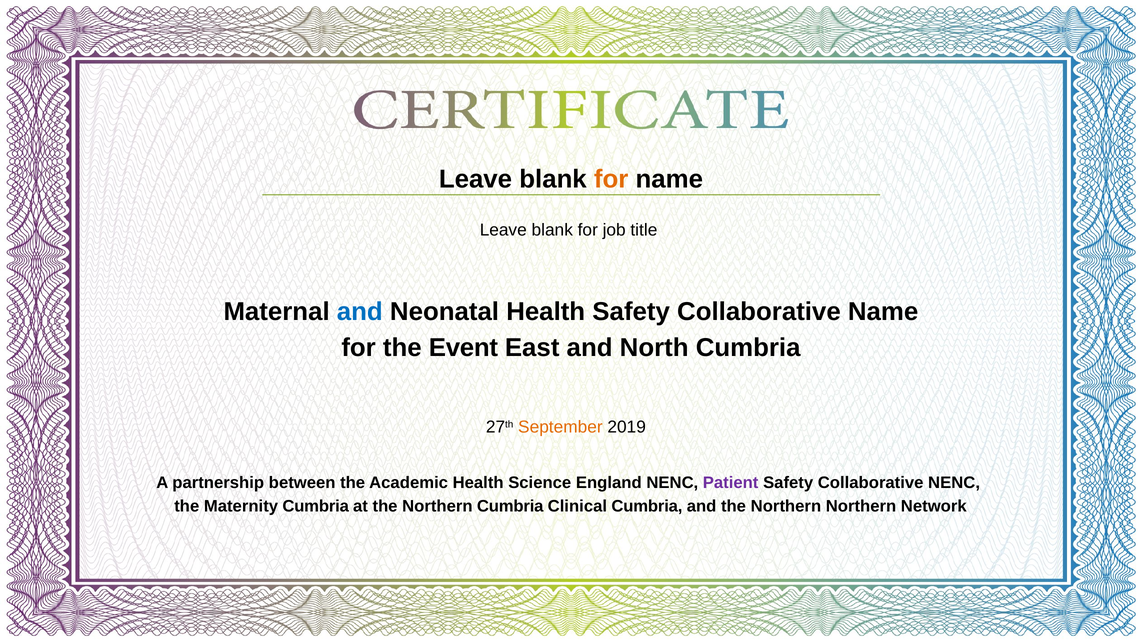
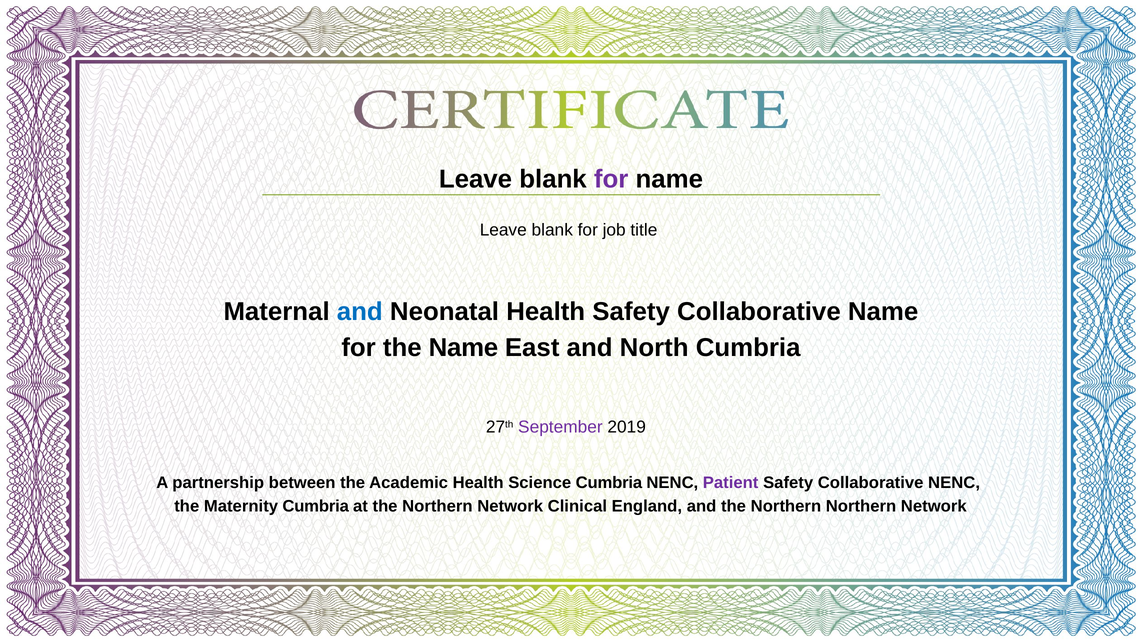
for colour: orange -> purple (611, 179)
the Event: Event -> Name (463, 348)
September colour: orange -> purple (560, 427)
Science England: England -> Cumbria (609, 483)
the Northern Cumbria: Cumbria -> Network (510, 507)
Clinical Cumbria: Cumbria -> England (647, 507)
